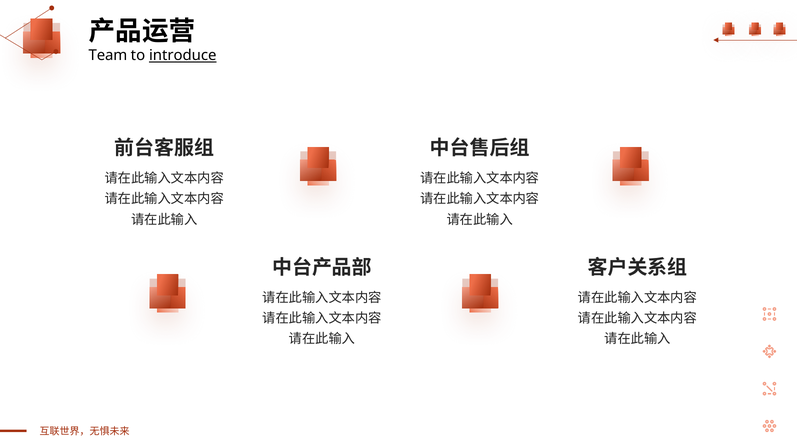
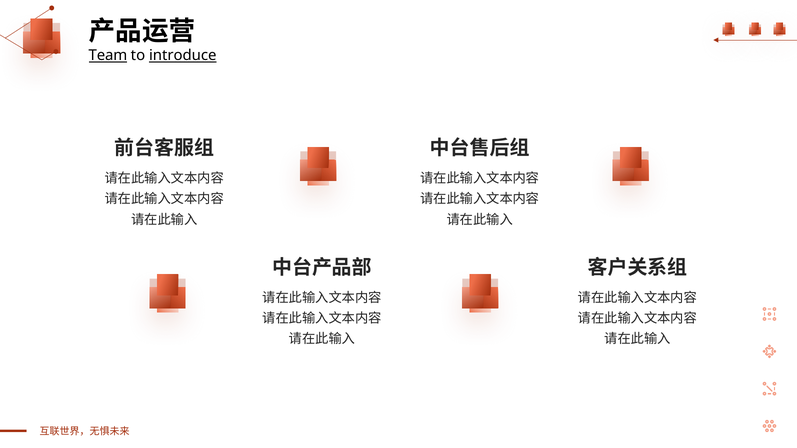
Team underline: none -> present (108, 56)
